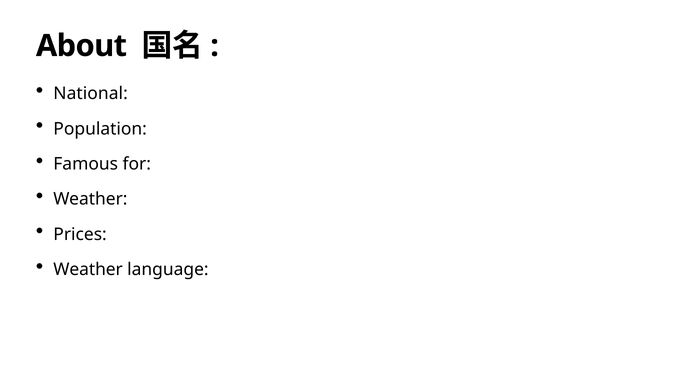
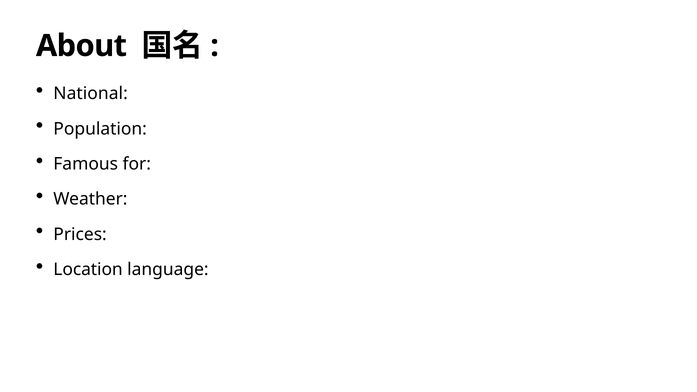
Weather: Weather -> Location (88, 269)
